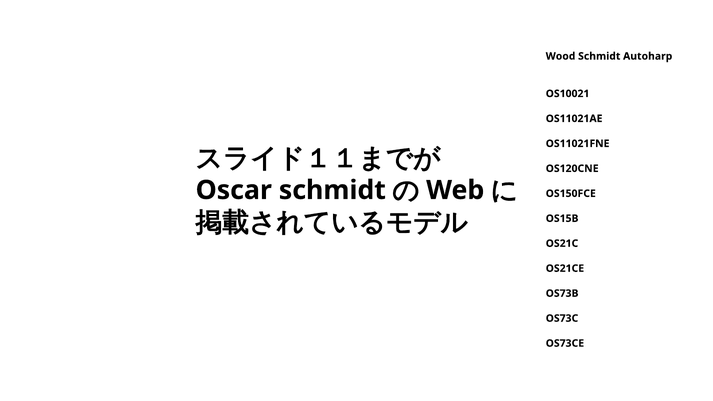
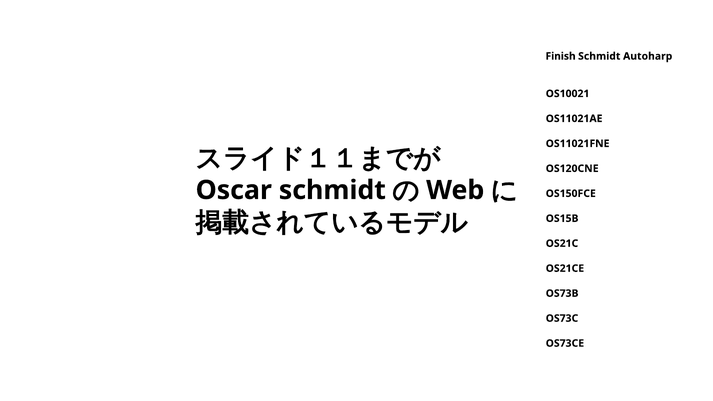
Wood: Wood -> Finish (561, 56)
